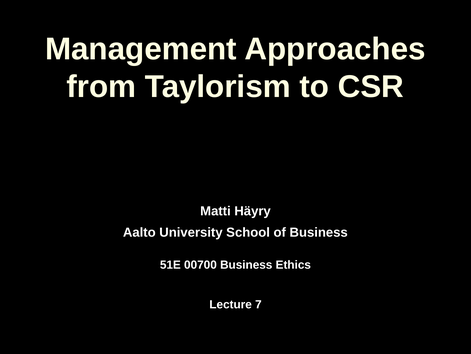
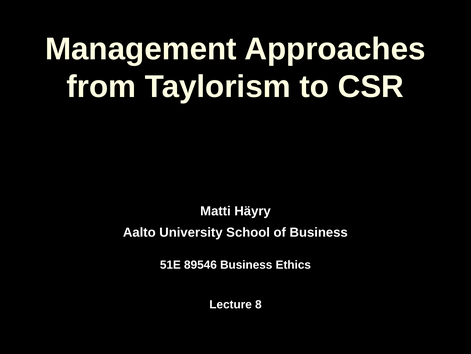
00700: 00700 -> 89546 (200, 264)
7: 7 -> 8 (258, 304)
